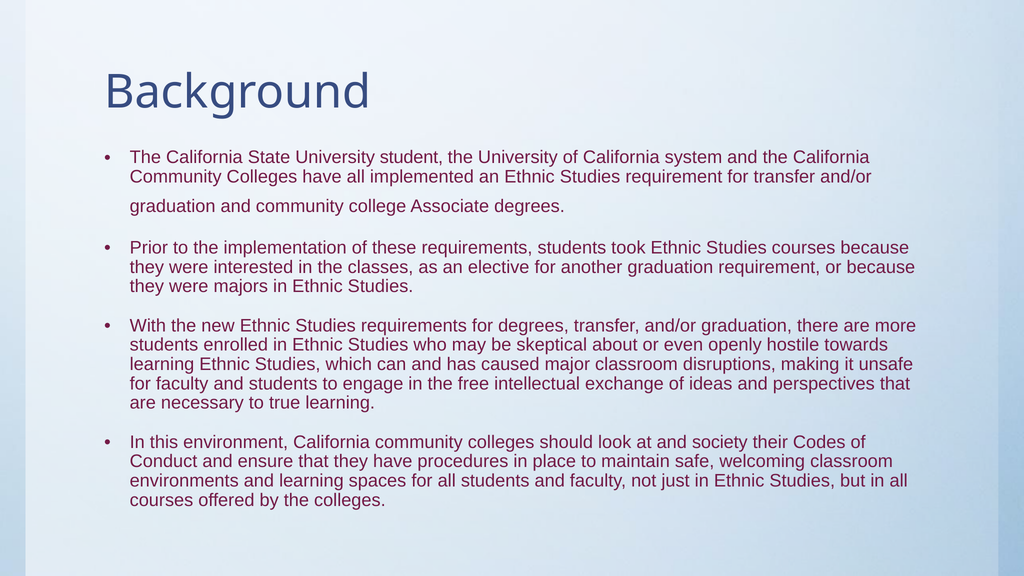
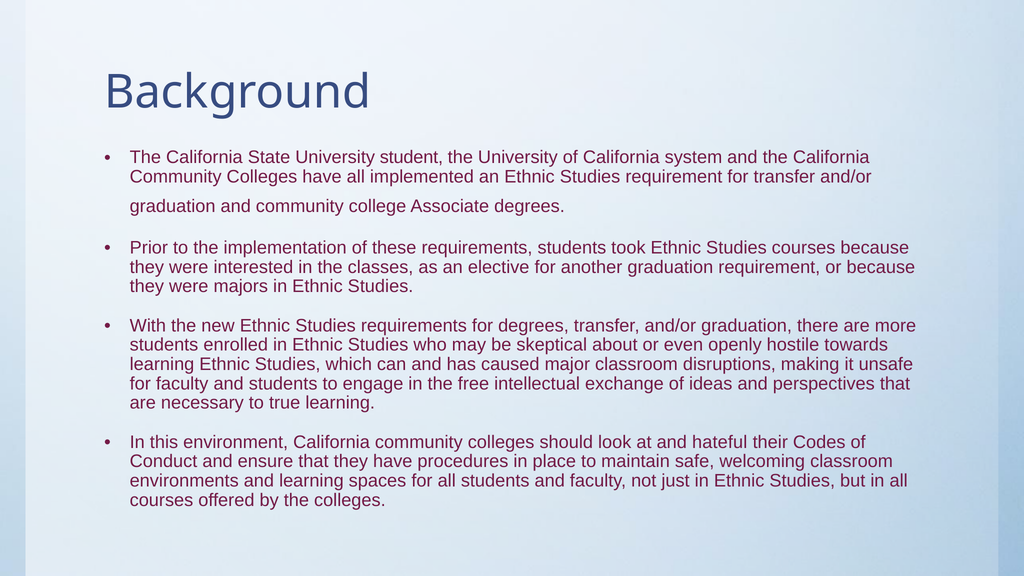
society: society -> hateful (720, 442)
